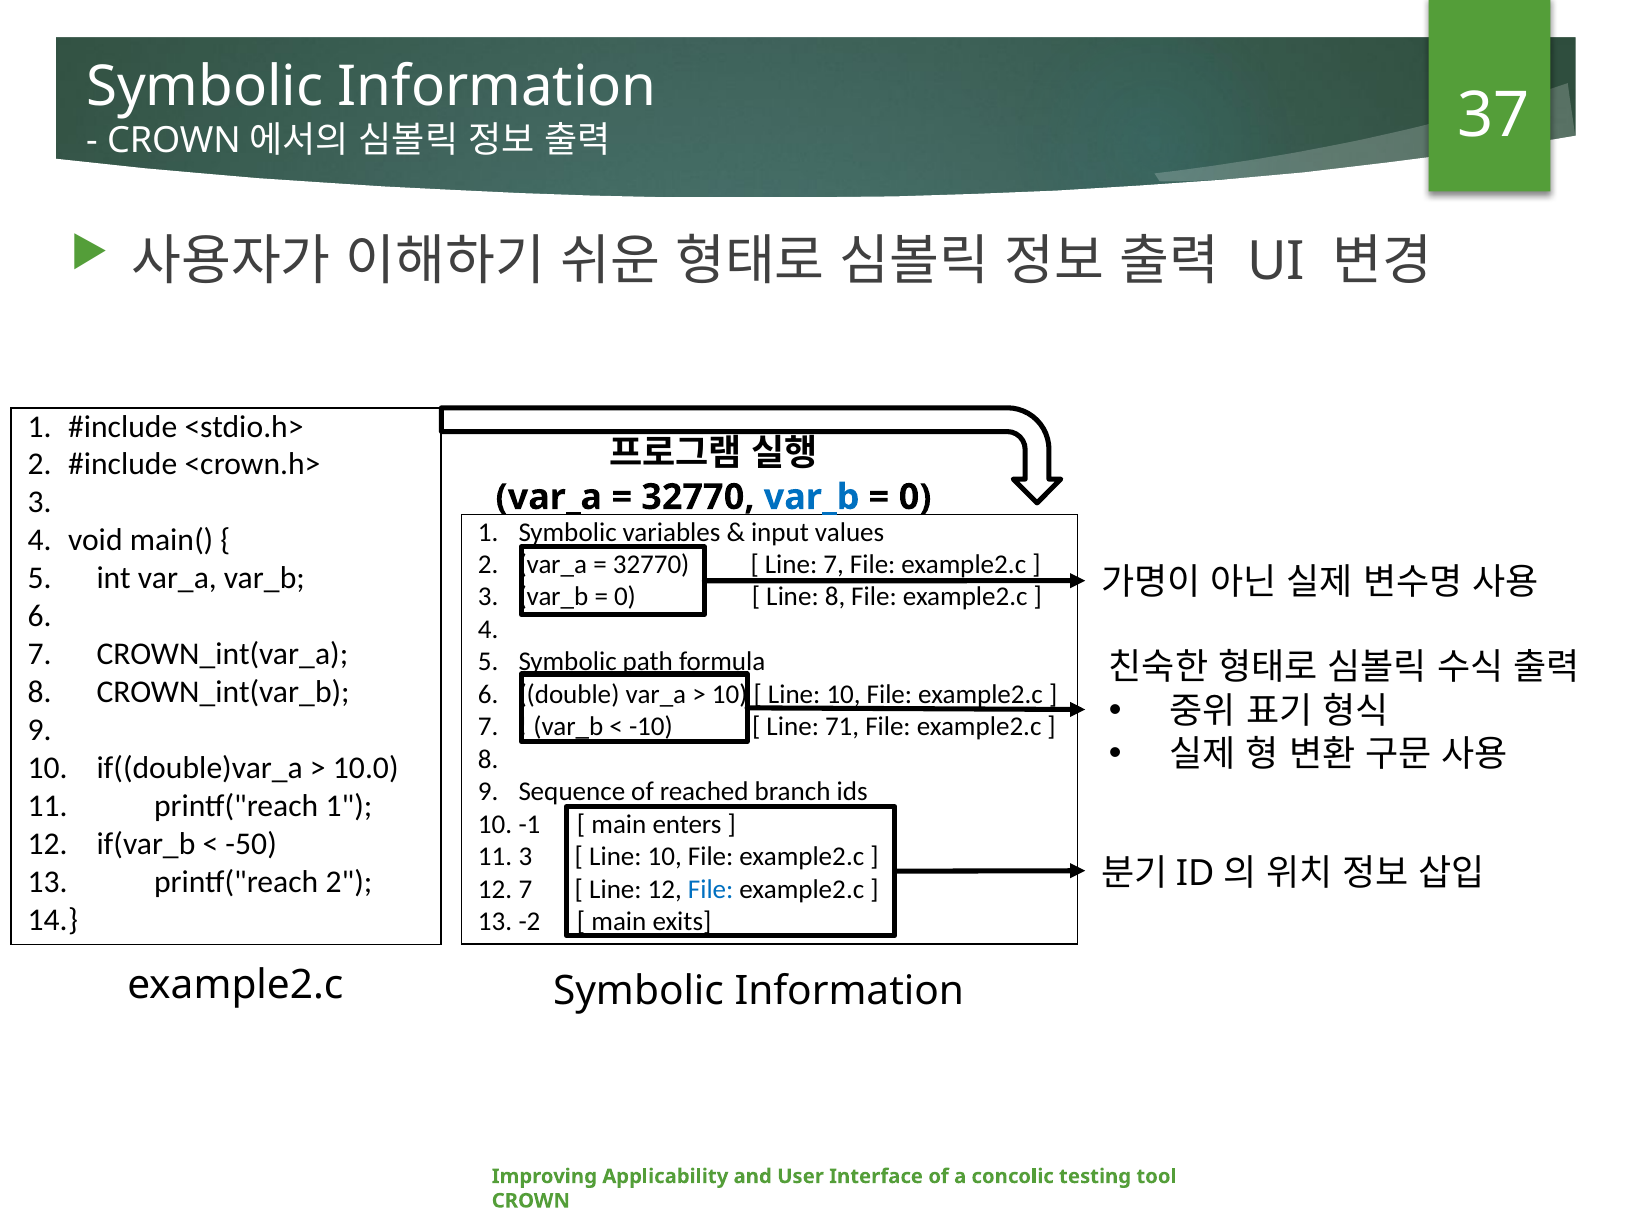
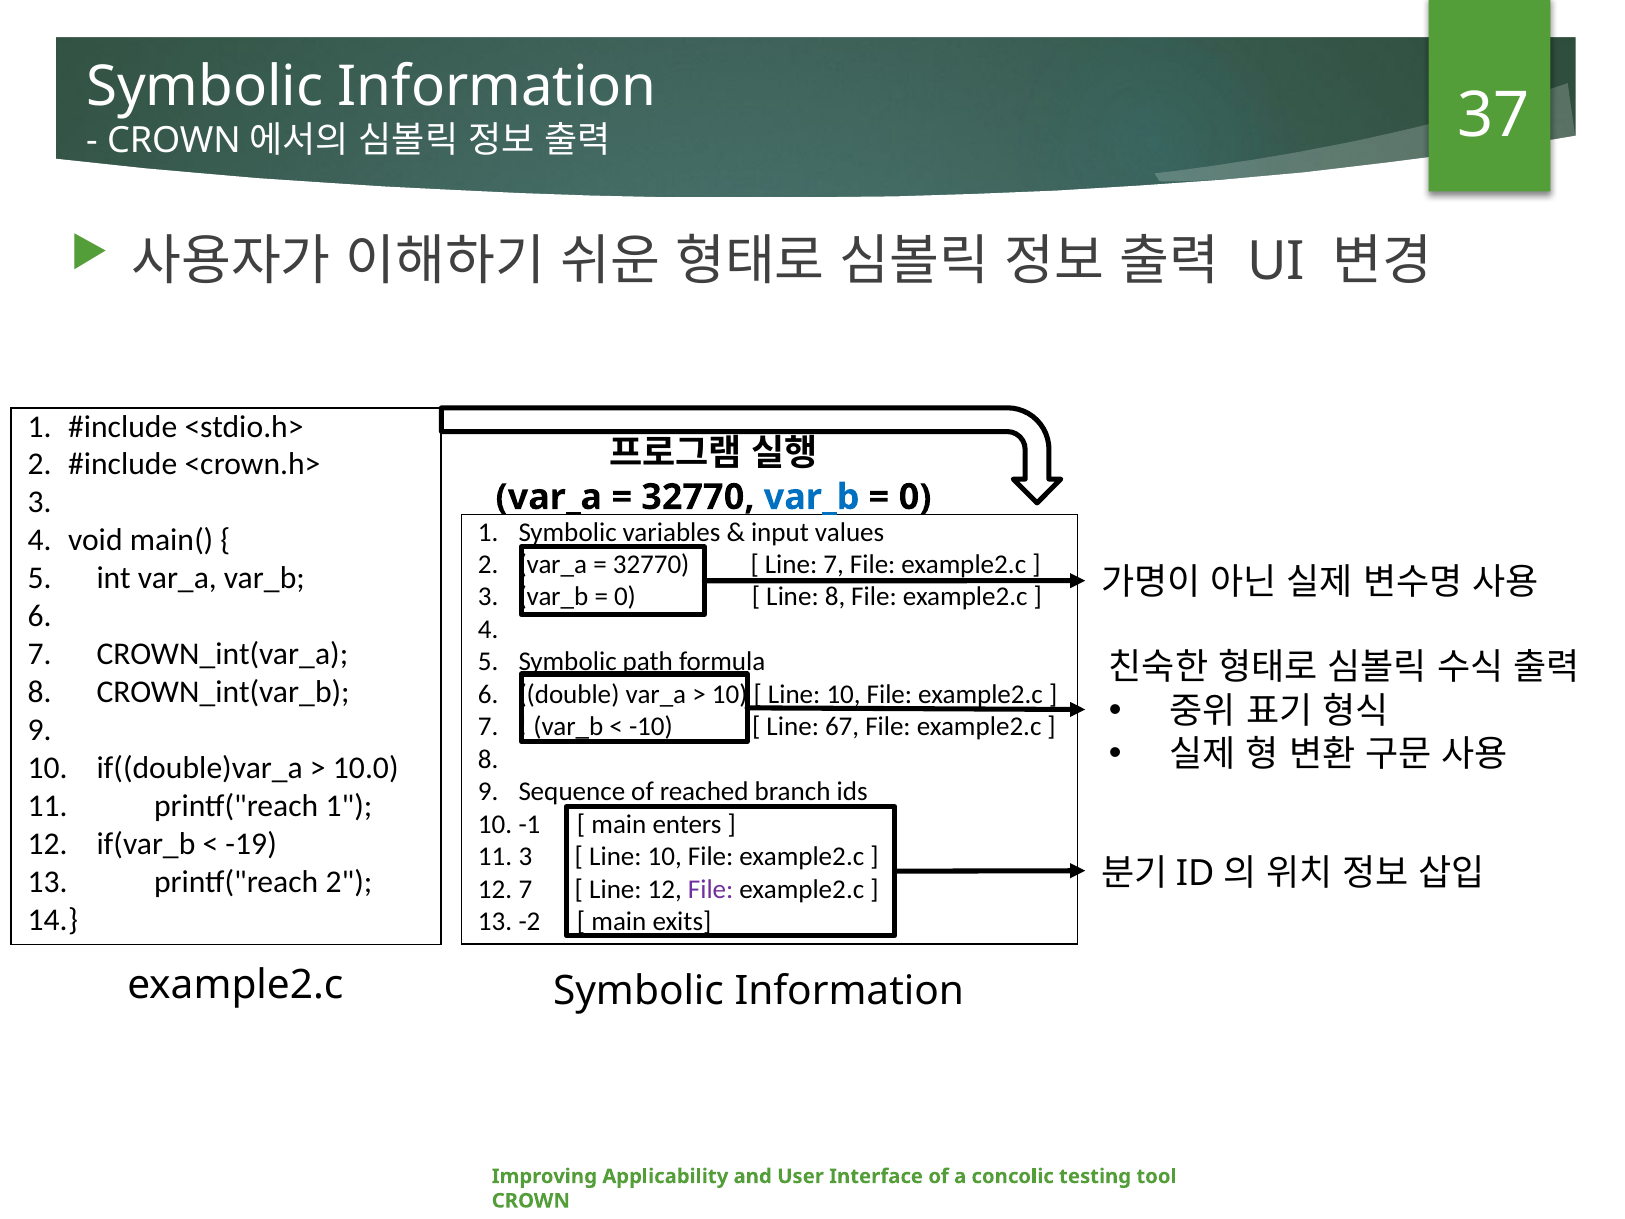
71: 71 -> 67 (842, 727)
-50: -50 -> -19 (251, 844)
File colour: blue -> purple (711, 889)
